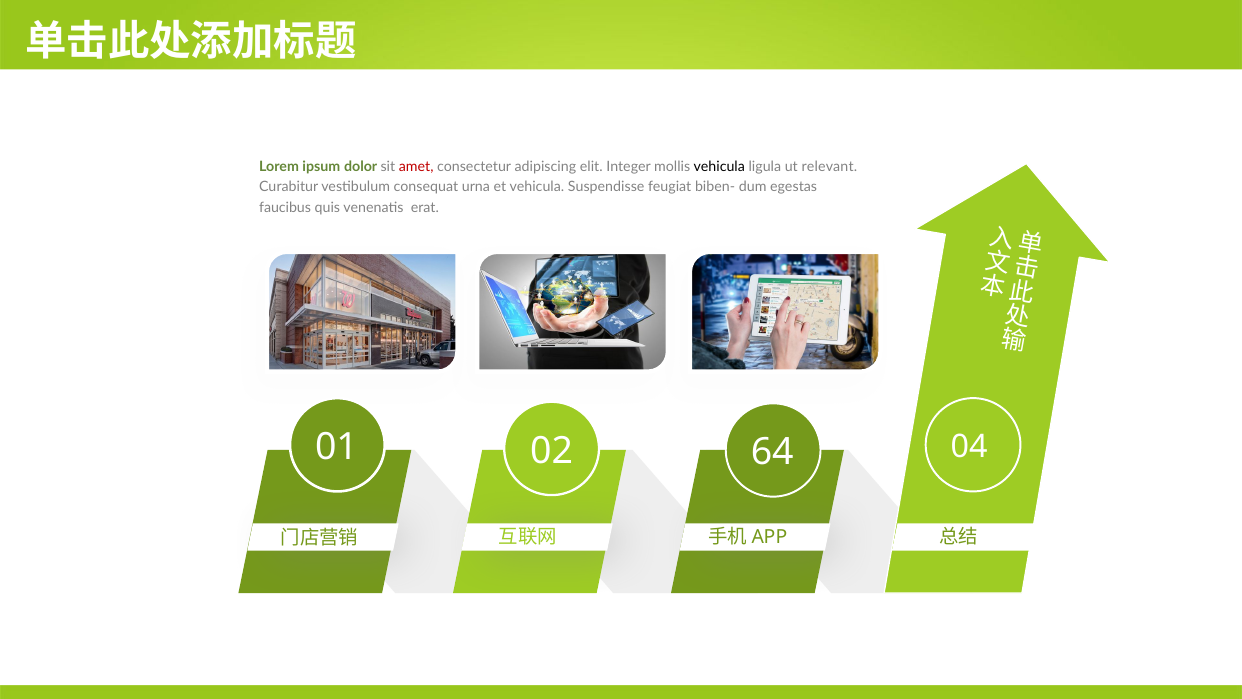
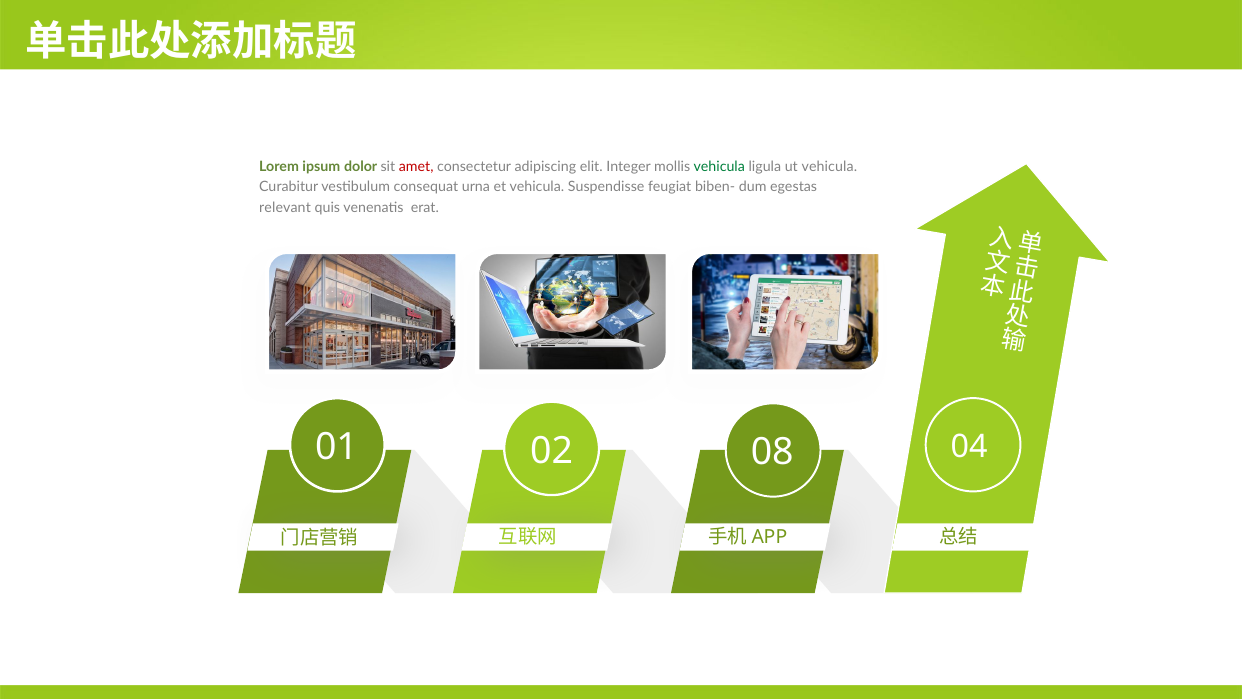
vehicula colour: black -> green (719, 167)
ut relevant: relevant -> vehicula (829, 167)
faucibus: faucibus -> relevant (285, 208)
64: 64 -> 08 (772, 452)
